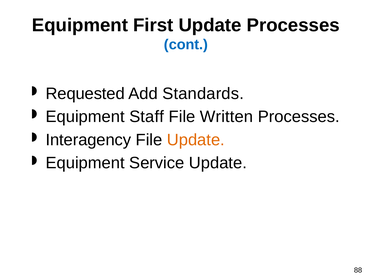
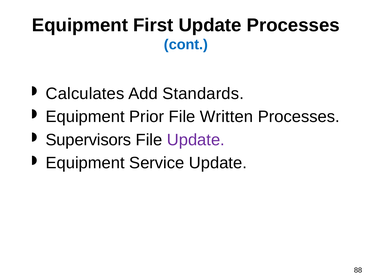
Requested: Requested -> Calculates (85, 94)
Staff: Staff -> Prior (147, 117)
Interagency: Interagency -> Supervisors (88, 140)
Update colour: orange -> purple (196, 140)
